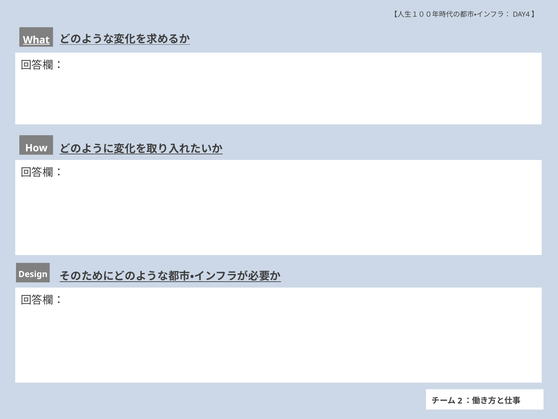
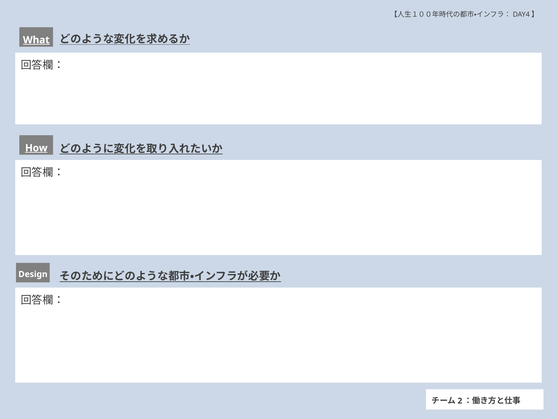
How underline: none -> present (36, 148)
